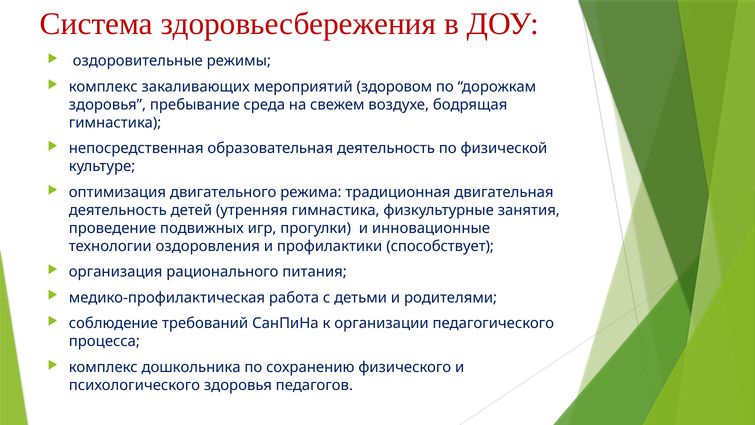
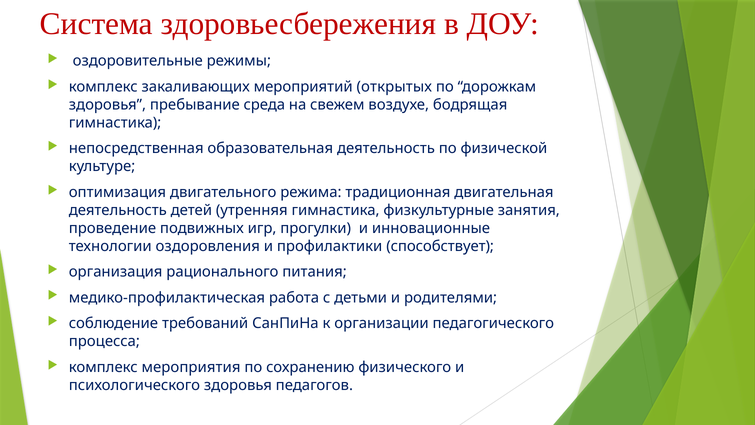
здоровом: здоровом -> открытых (394, 87)
дошкольника: дошкольника -> мероприятия (191, 367)
